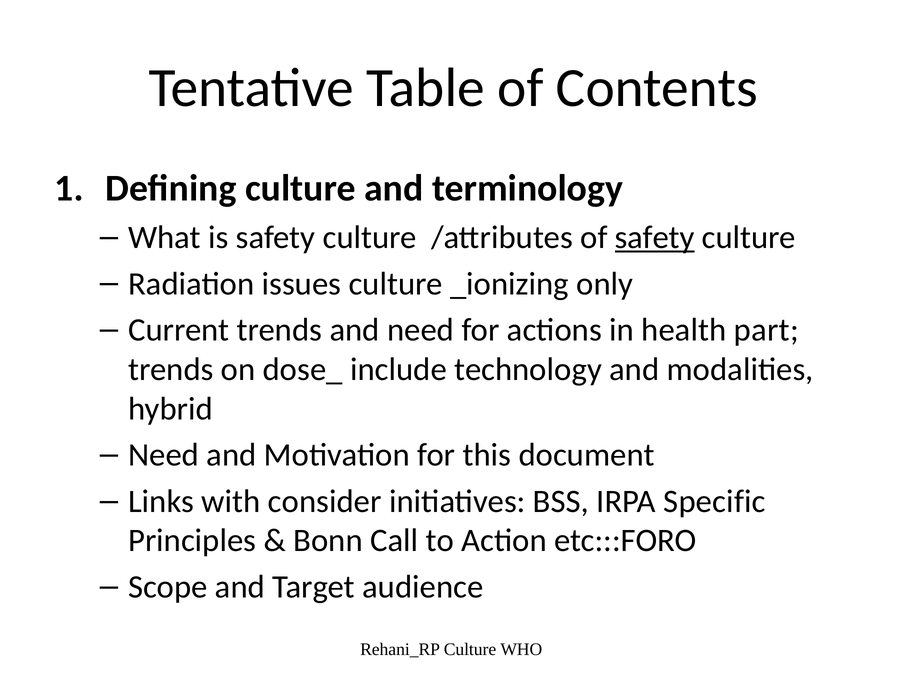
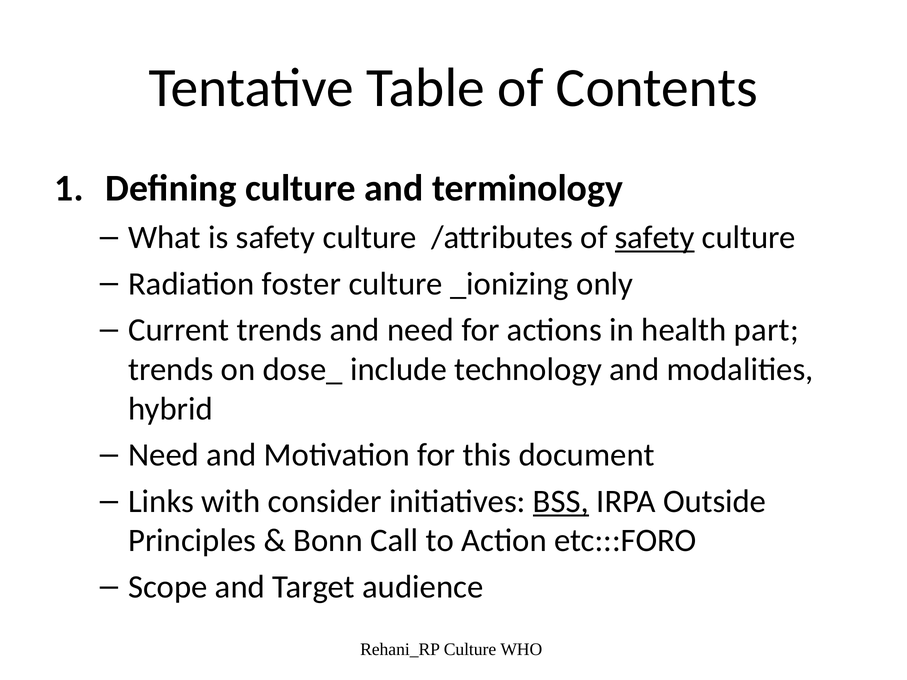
issues: issues -> foster (301, 284)
BSS underline: none -> present (561, 502)
Specific: Specific -> Outside (715, 502)
